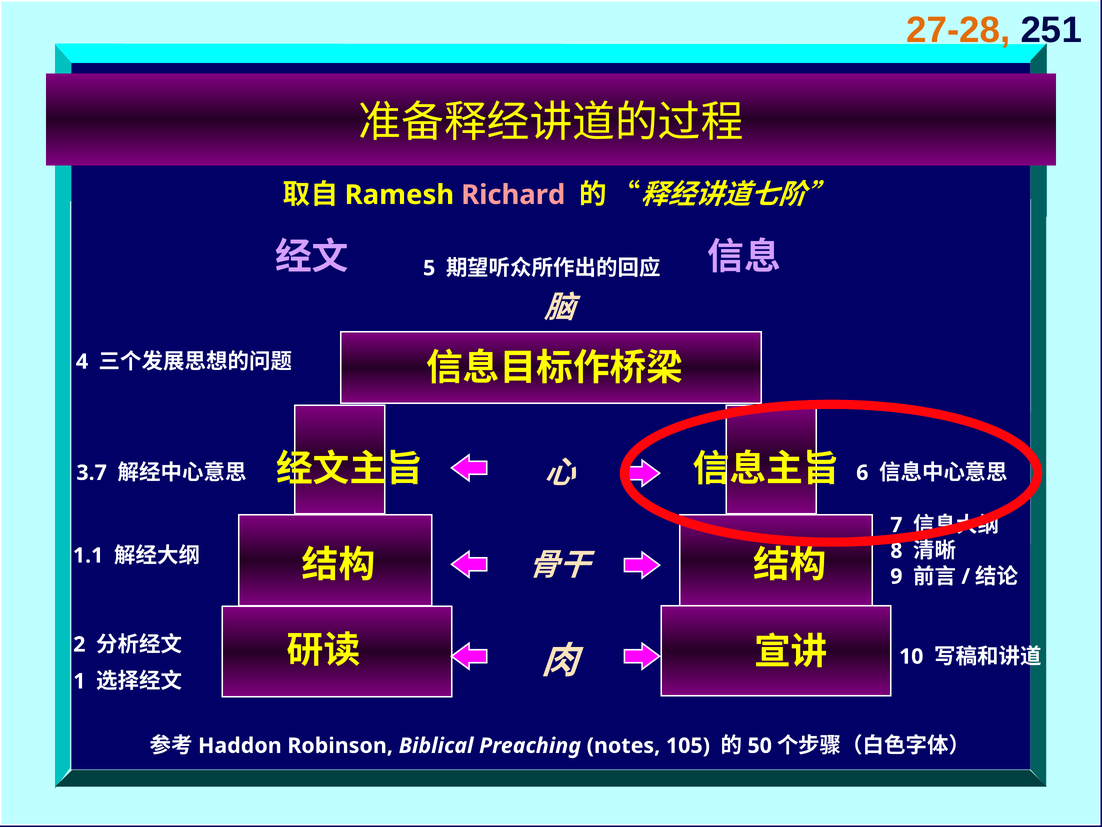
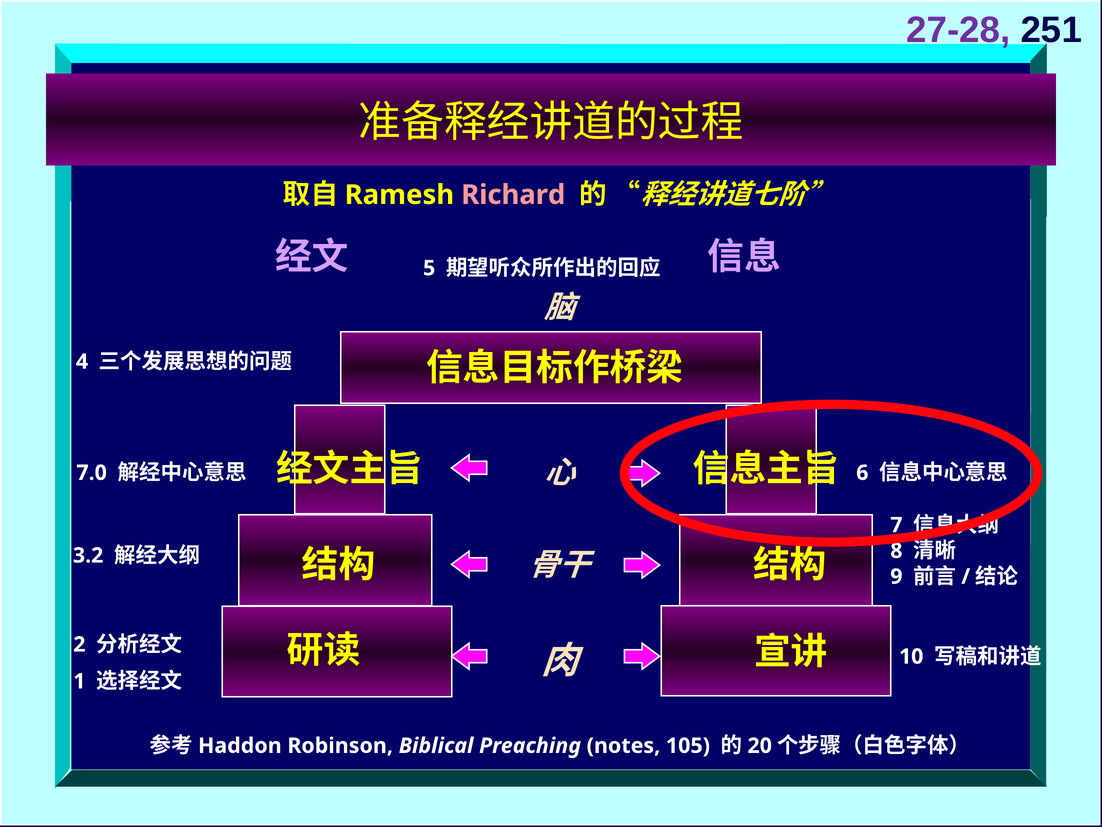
27-28 colour: orange -> purple (958, 30)
3.7: 3.7 -> 7.0 (92, 473)
1.1: 1.1 -> 3.2 (88, 555)
50: 50 -> 20 (760, 745)
